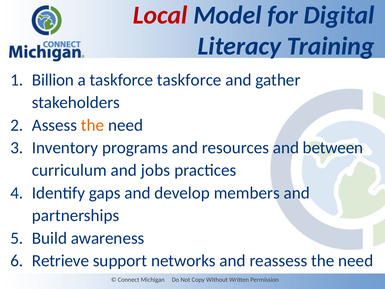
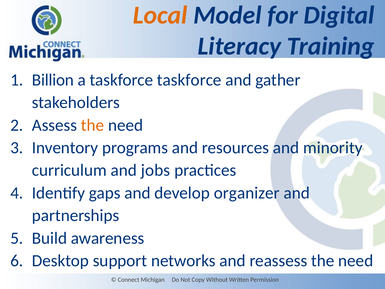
Local colour: red -> orange (160, 15)
between: between -> minority (333, 148)
members: members -> organizer (247, 193)
Retrieve: Retrieve -> Desktop (60, 261)
